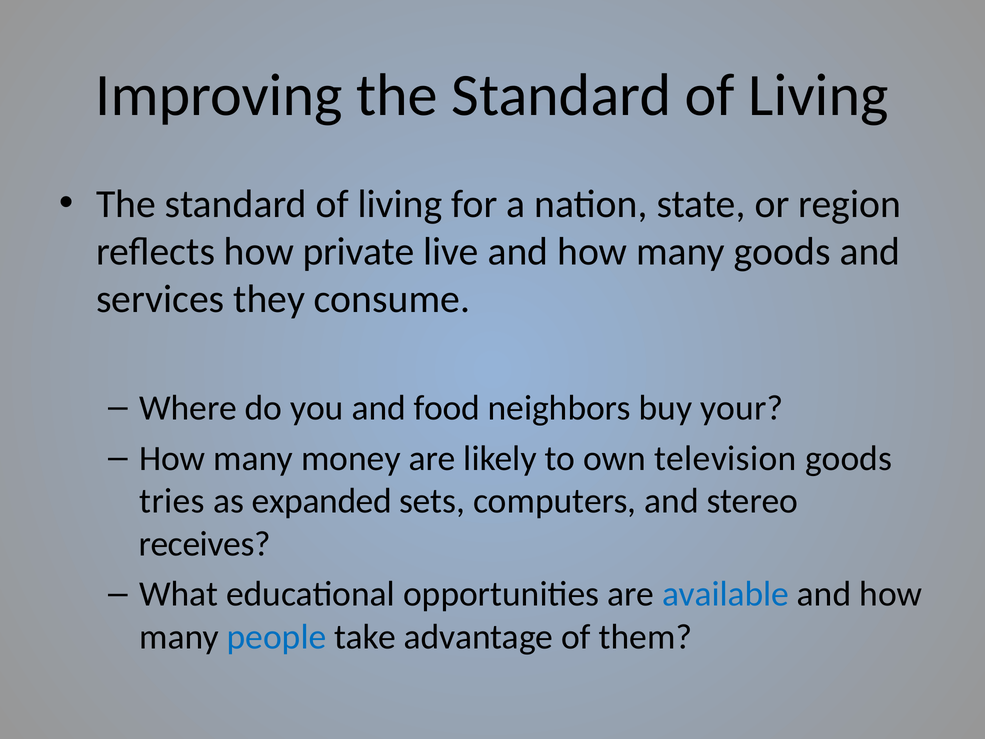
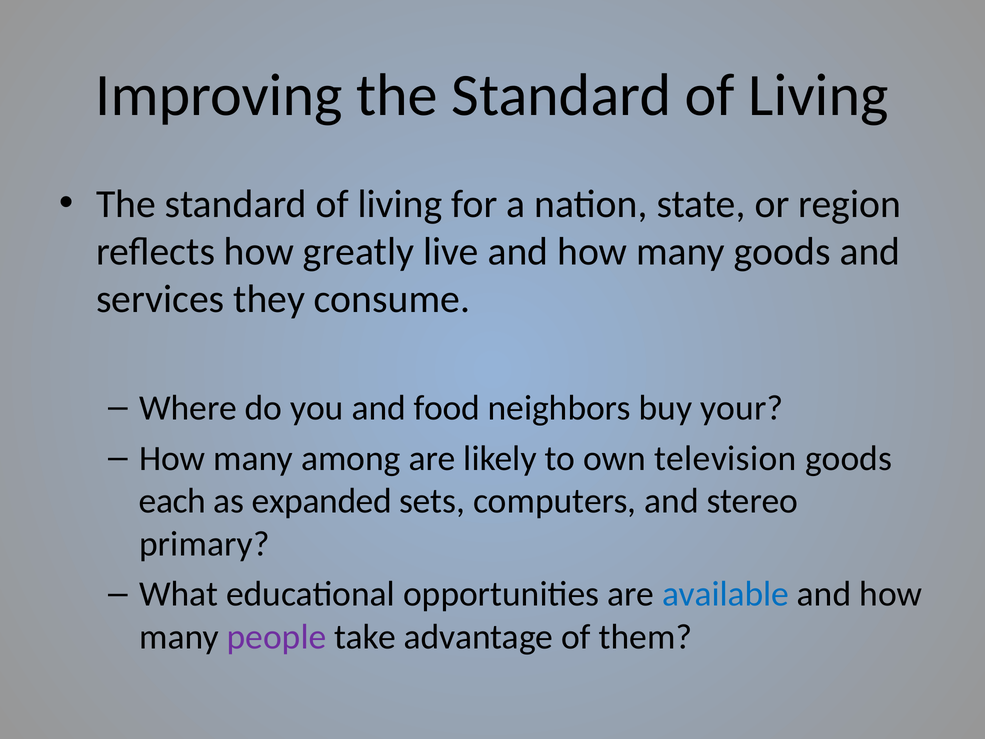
private: private -> greatly (359, 252)
money: money -> among (351, 458)
tries: tries -> each (172, 501)
receives: receives -> primary (204, 544)
people colour: blue -> purple (277, 637)
